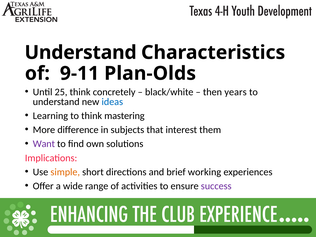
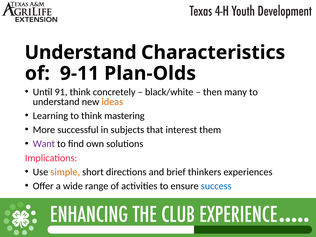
25: 25 -> 91 (61, 92)
years: years -> many (236, 92)
ideas colour: blue -> orange (112, 102)
difference: difference -> successful (78, 130)
working: working -> thinkers (205, 172)
success colour: purple -> blue (216, 186)
